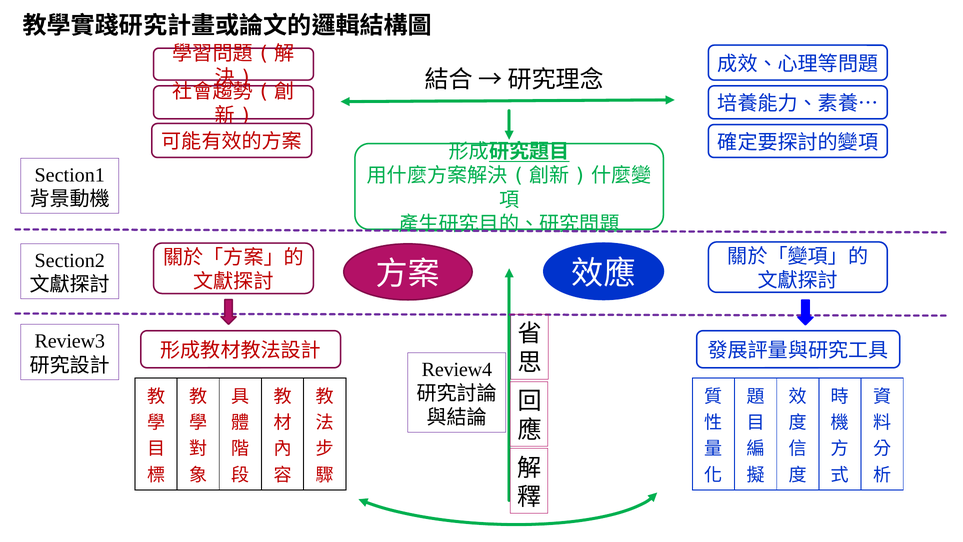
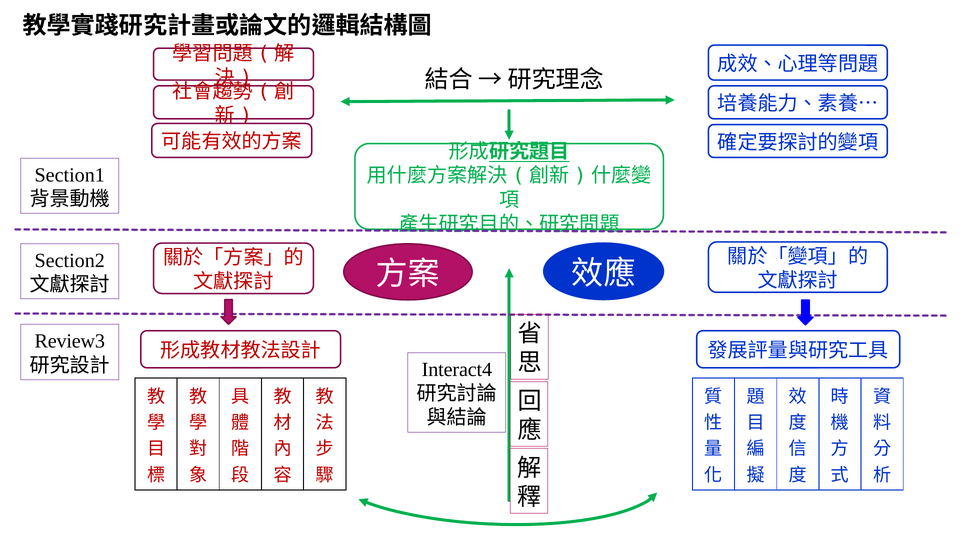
Review4: Review4 -> Interact4 (457, 369)
